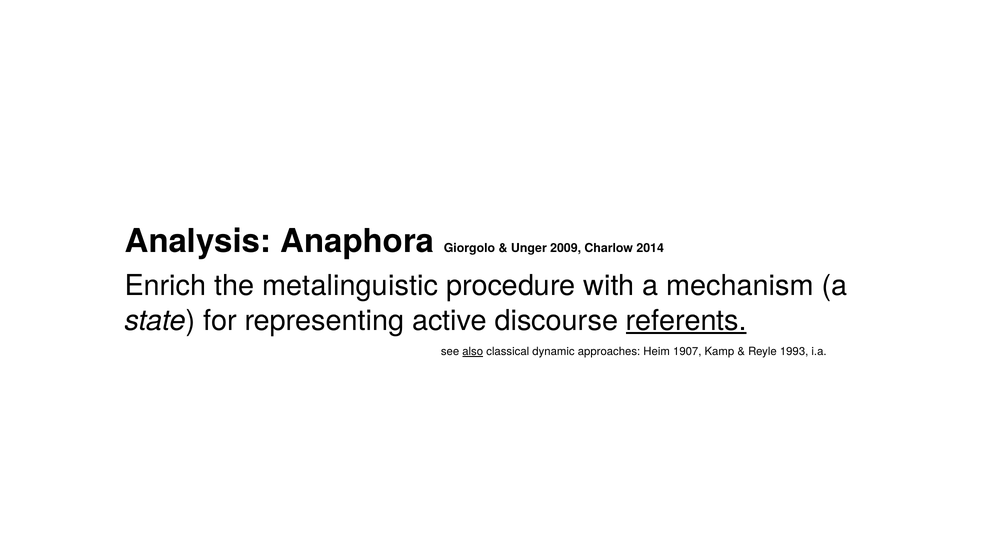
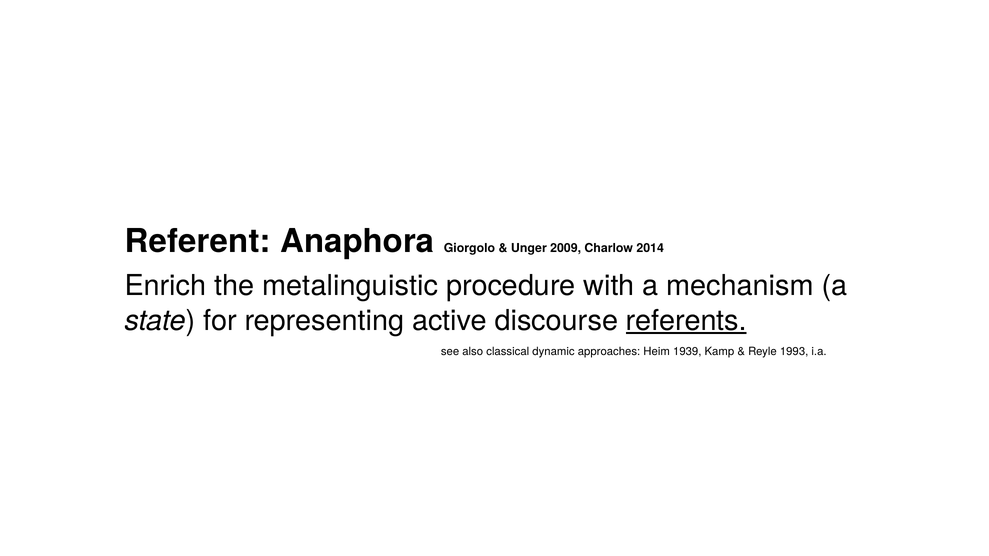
Analysis: Analysis -> Referent (198, 241)
also underline: present -> none (473, 352)
1907: 1907 -> 1939 (687, 352)
